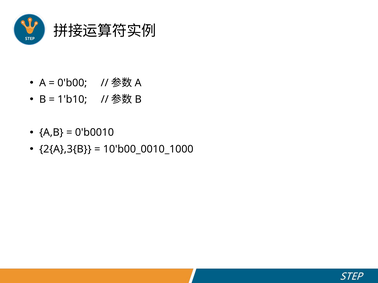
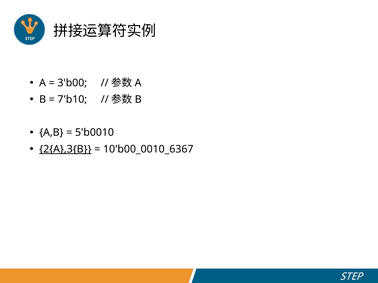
0'b00: 0'b00 -> 3'b00 (72, 83)
1'b10: 1'b10 -> 7'b10 (72, 100)
0'b0010: 0'b0010 -> 5'b0010 (94, 133)
2{A},3{B underline: none -> present (65, 149)
10'b00_0010_1000: 10'b00_0010_1000 -> 10'b00_0010_6367 (148, 149)
